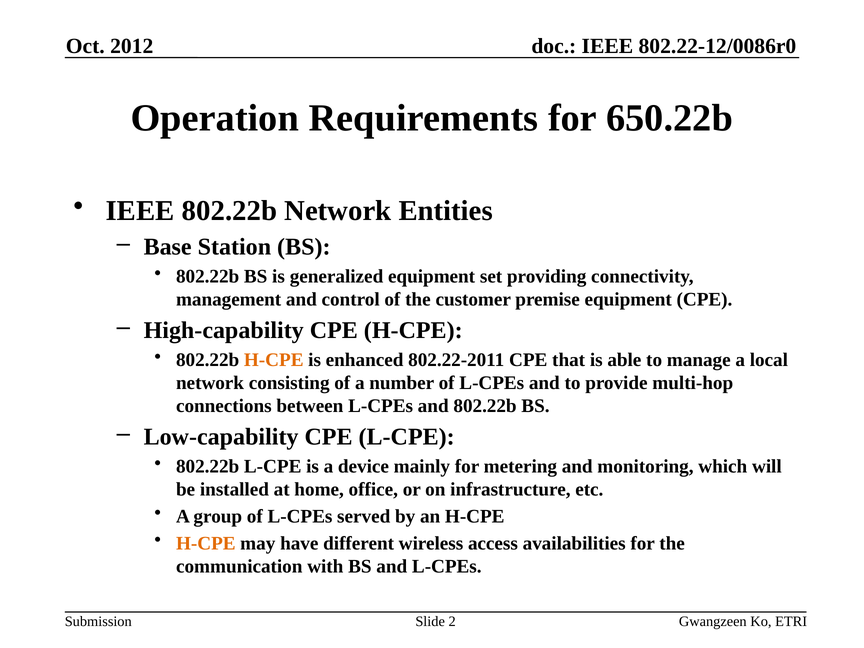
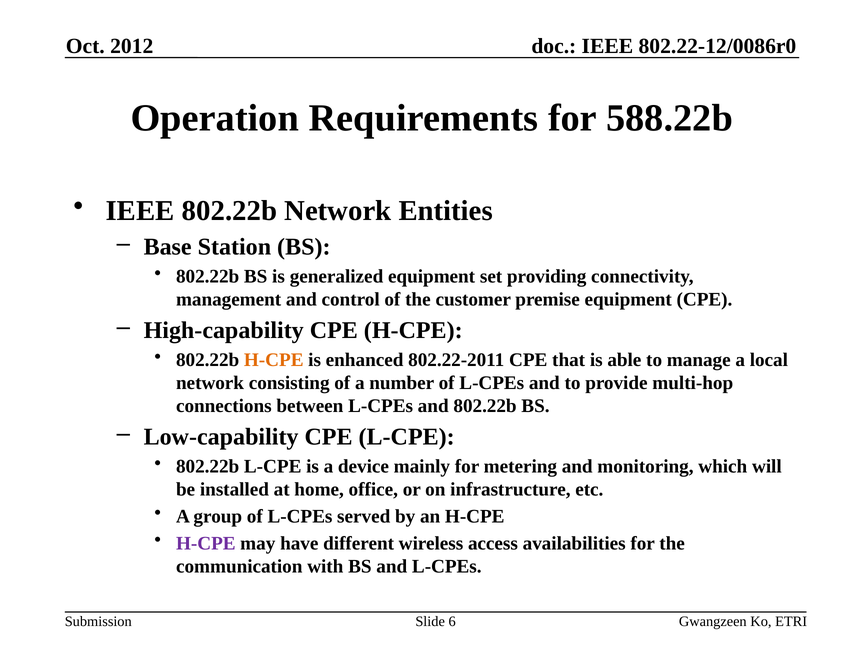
650.22b: 650.22b -> 588.22b (670, 118)
H-CPE colour: orange -> purple (206, 543)
2: 2 -> 6 (452, 621)
